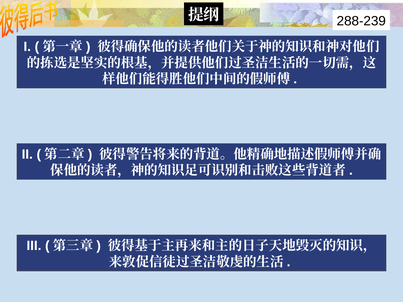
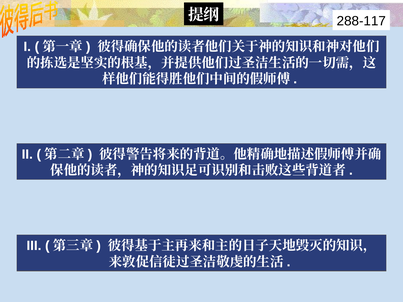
288-239: 288-239 -> 288-117 (361, 21)
